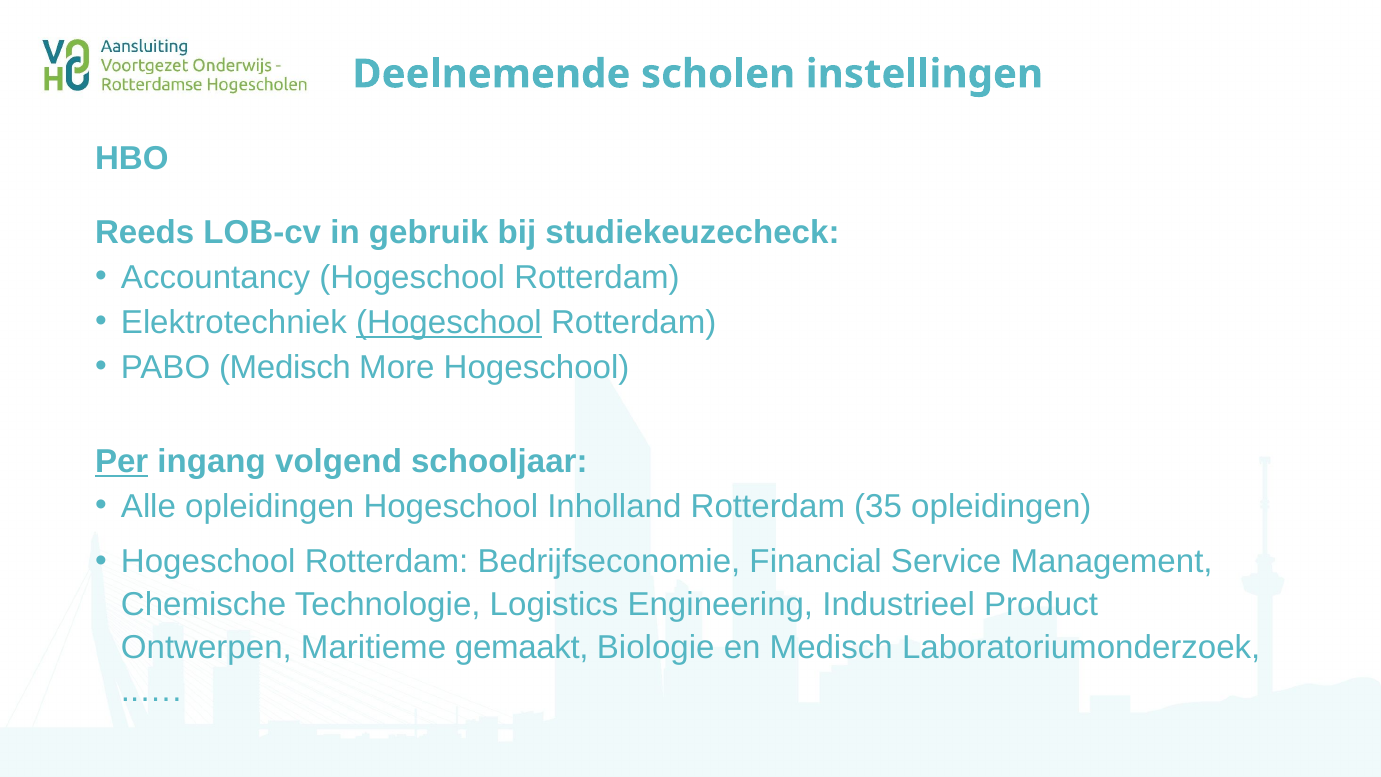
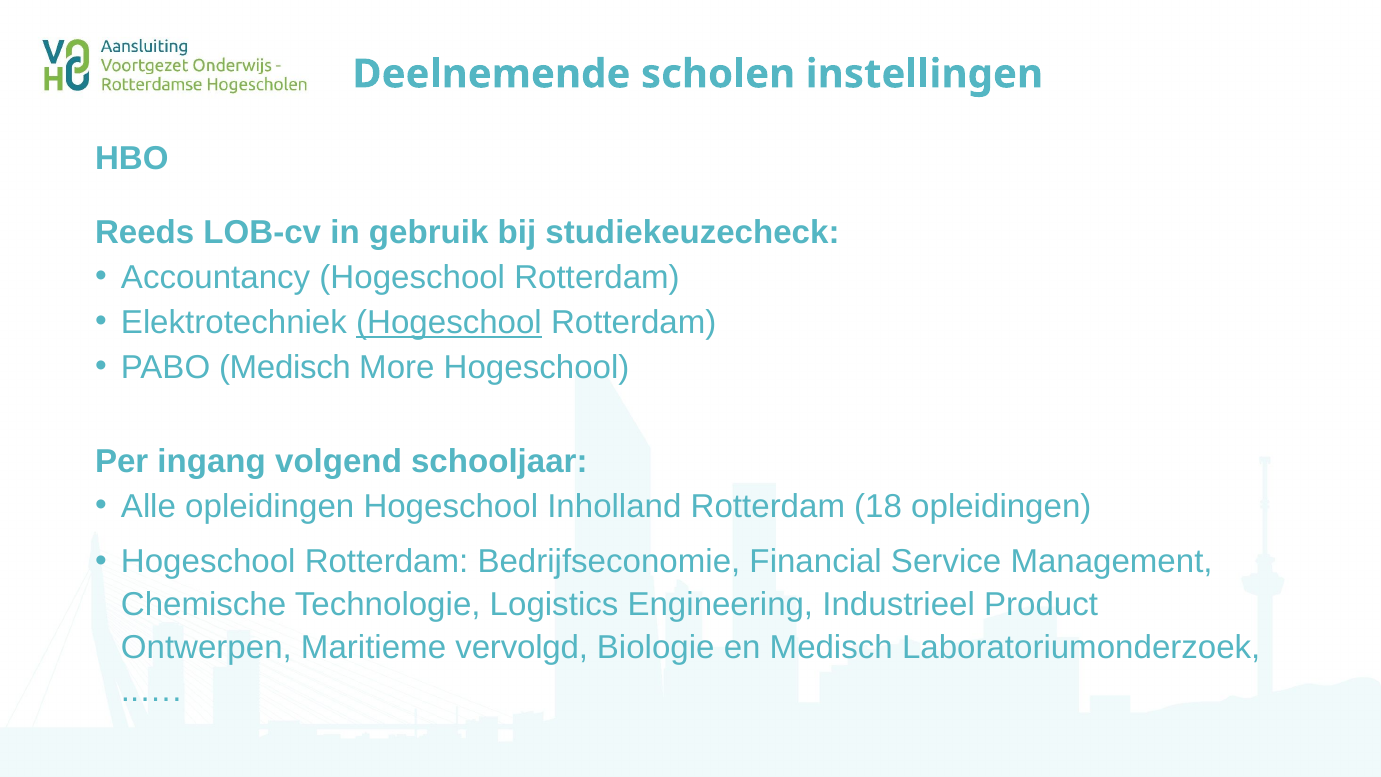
Per underline: present -> none (122, 461)
35: 35 -> 18 (878, 506)
gemaakt: gemaakt -> vervolgd (522, 647)
